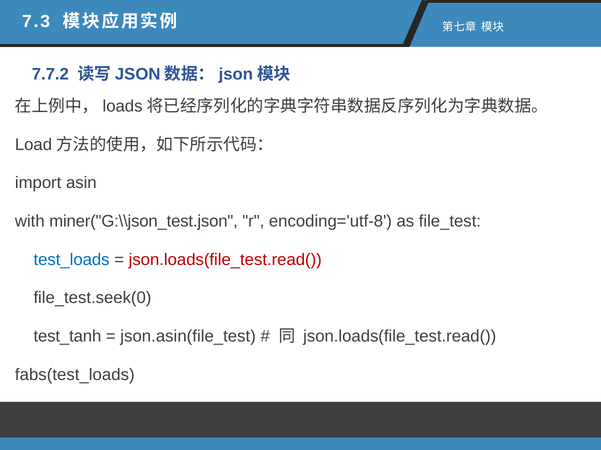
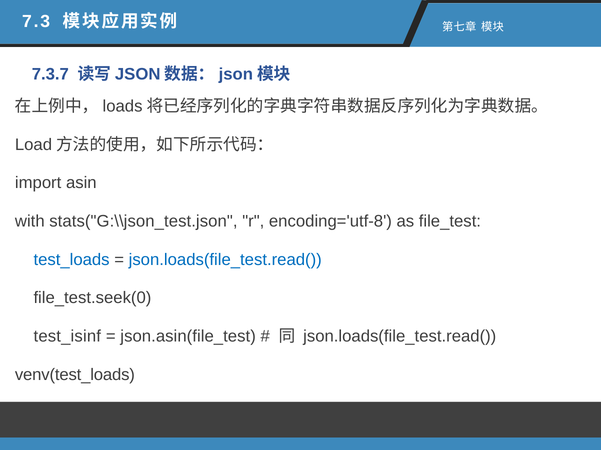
7.7.2: 7.7.2 -> 7.3.7 (50, 74)
miner("G:\\json_test.json: miner("G:\\json_test.json -> stats("G:\\json_test.json (143, 222)
json.loads(file_test.read( colour: red -> blue (225, 260)
test_tanh: test_tanh -> test_isinf (67, 337)
fabs(test_loads: fabs(test_loads -> venv(test_loads (75, 375)
